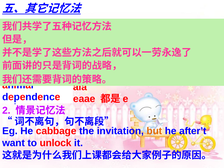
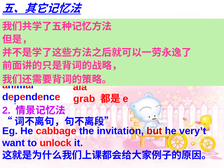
eaae: eaae -> grab (84, 99)
but colour: orange -> red (154, 131)
after’t: after’t -> very’t (193, 131)
